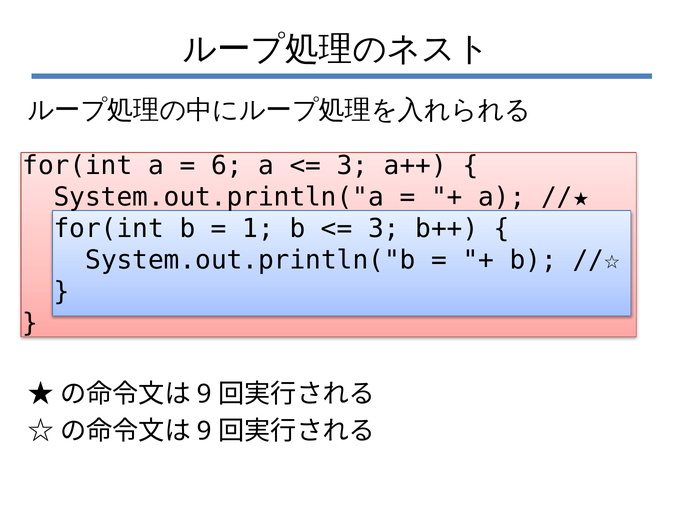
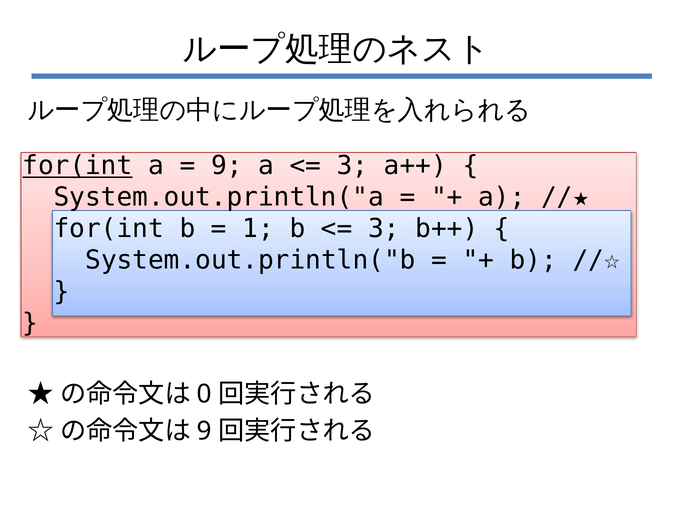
for(int underline: none -> present (77, 166)
6: 6 -> 9 (227, 166)
9: 9 -> 0 (204, 394)
